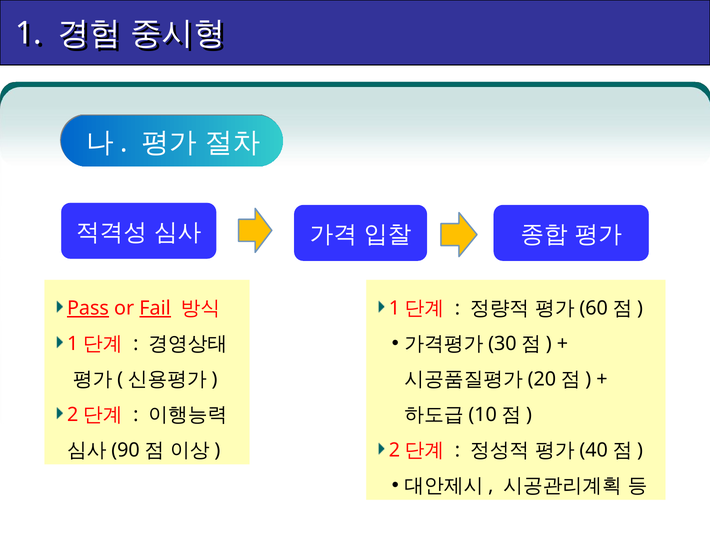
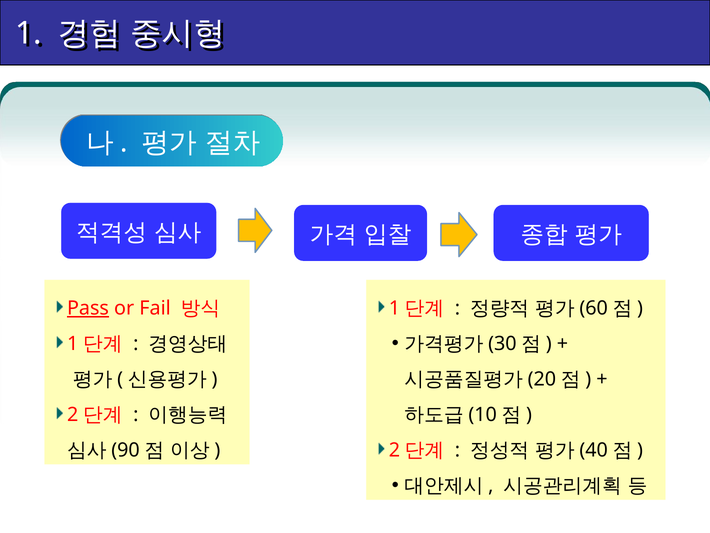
Fail underline: present -> none (155, 308)
